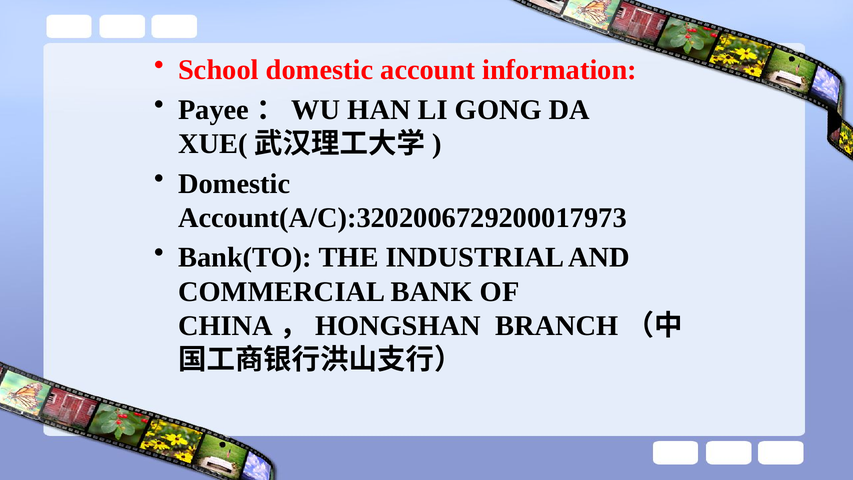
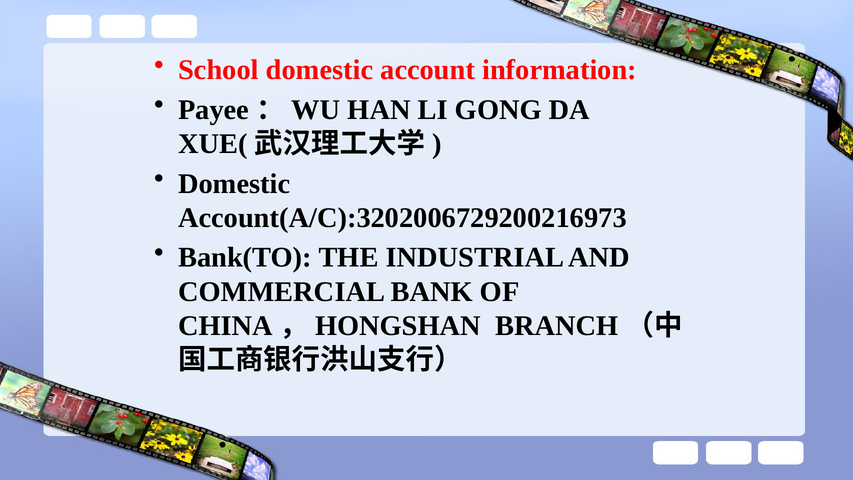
Account(A/C):3202006729200017973: Account(A/C):3202006729200017973 -> Account(A/C):3202006729200216973 (402, 218)
